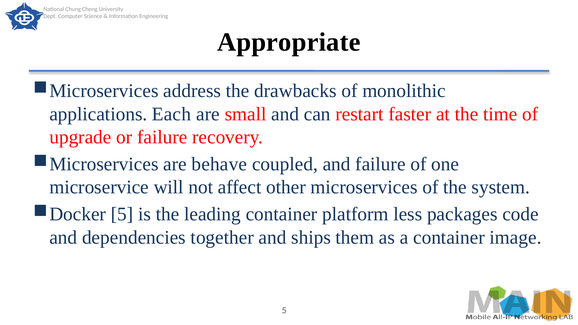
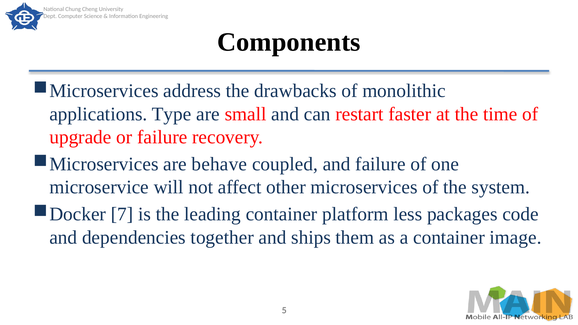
Appropriate: Appropriate -> Components (289, 42)
Each: Each -> Type (172, 114)
Docker 5: 5 -> 7 (122, 214)
